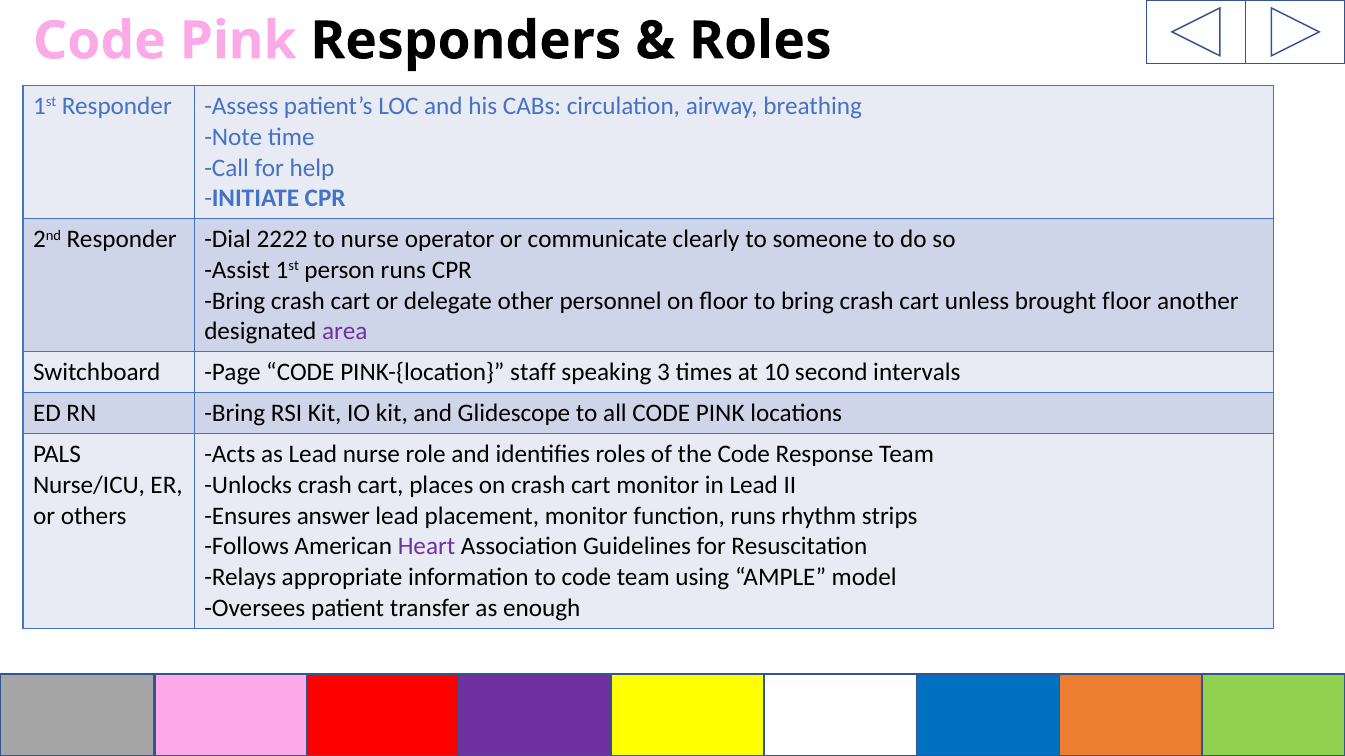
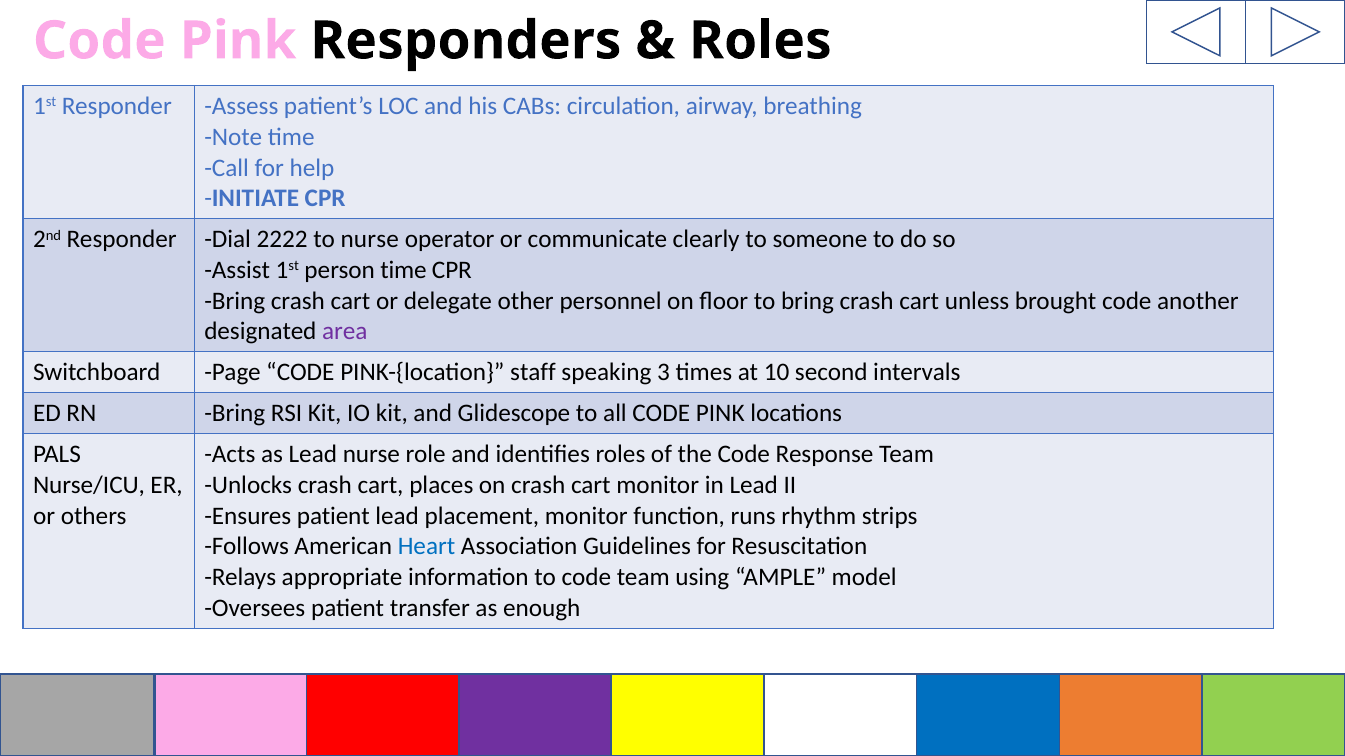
person runs: runs -> time (404, 270)
brought floor: floor -> code (1127, 301)
Ensures answer: answer -> patient (333, 516)
Heart colour: purple -> blue (427, 547)
